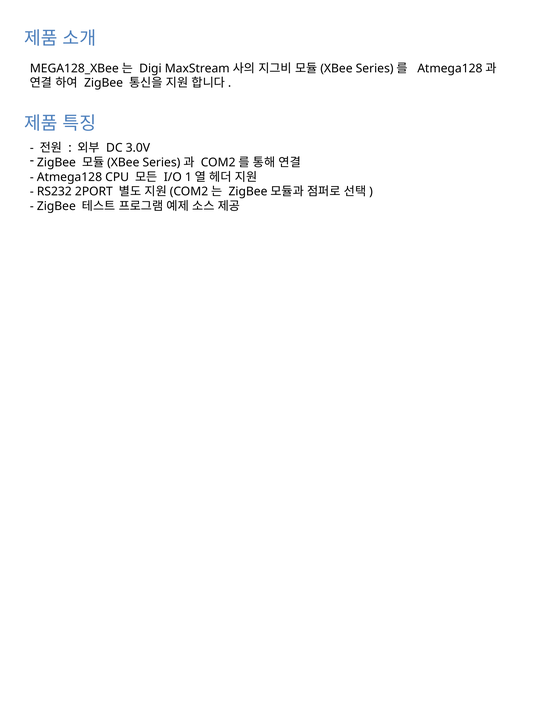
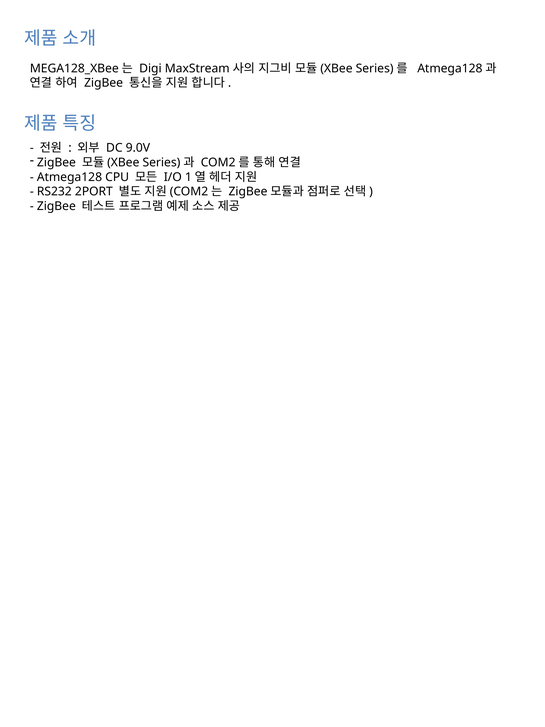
3.0V: 3.0V -> 9.0V (138, 148)
